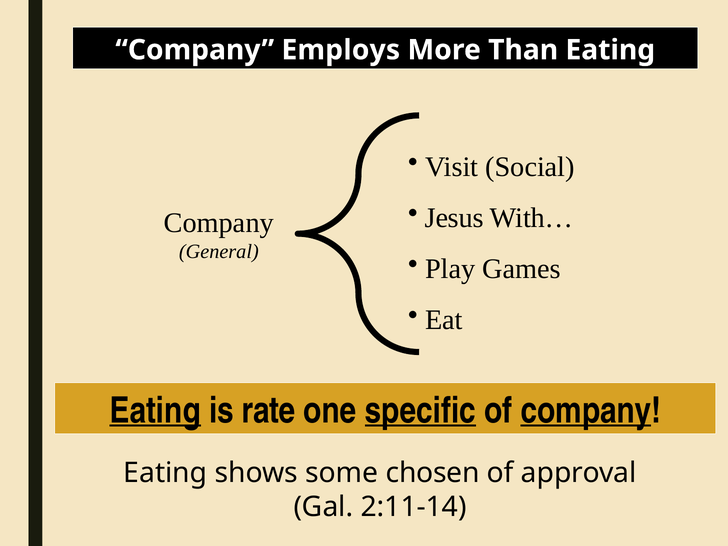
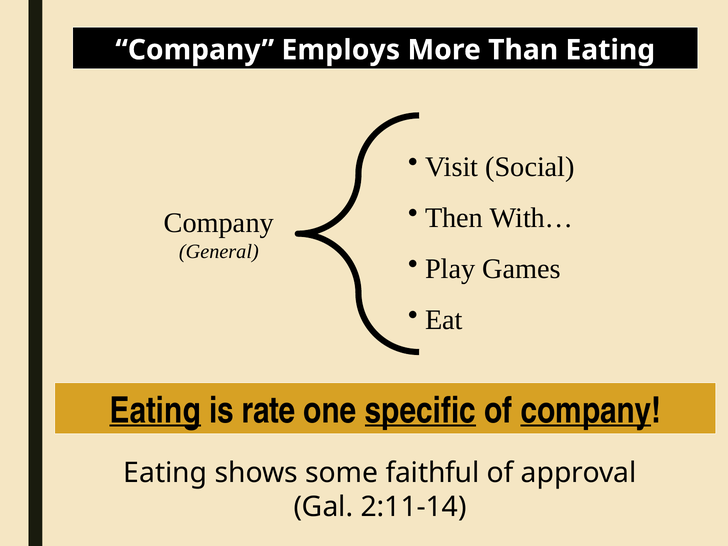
Jesus: Jesus -> Then (454, 218)
chosen: chosen -> faithful (433, 473)
